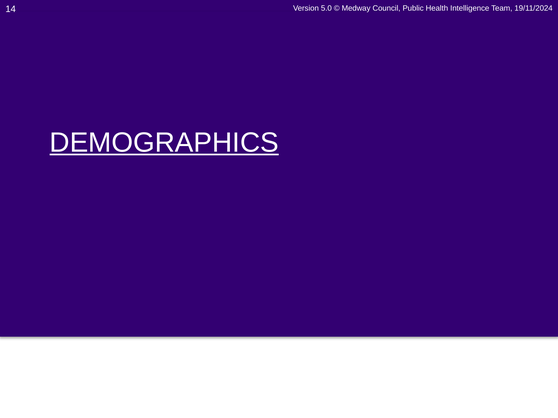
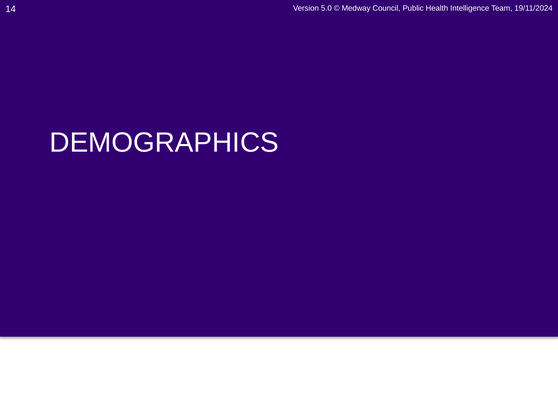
DEMOGRAPHICS underline: present -> none (164, 143)
